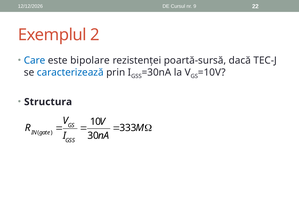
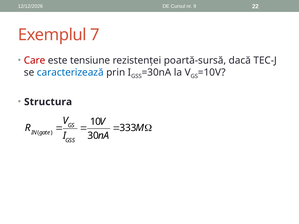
2: 2 -> 7 (95, 35)
Care colour: blue -> red (35, 61)
bipolare: bipolare -> tensiune (90, 61)
